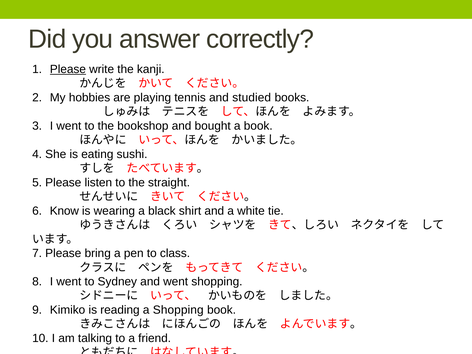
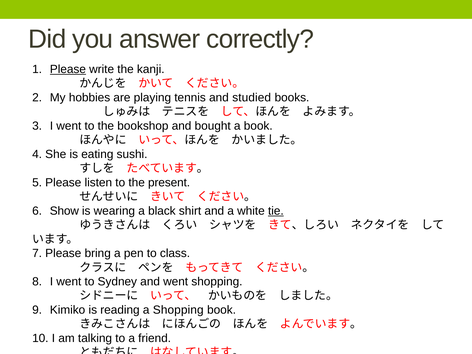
straight: straight -> present (169, 182)
Know: Know -> Show (64, 211)
tie underline: none -> present (276, 211)
